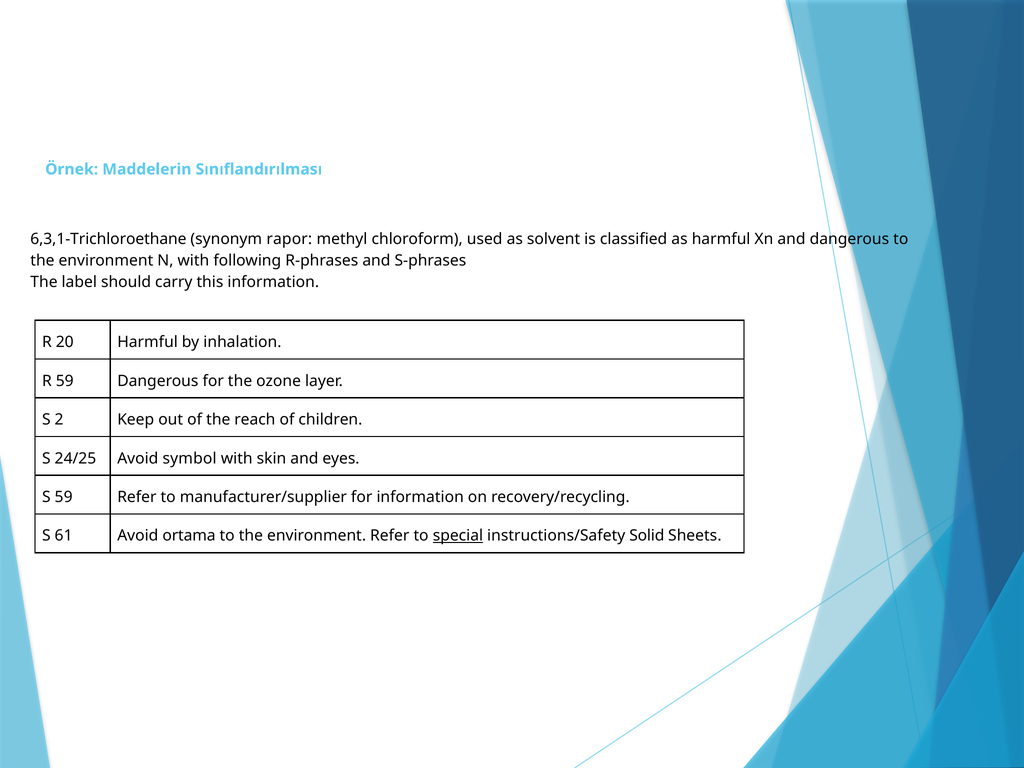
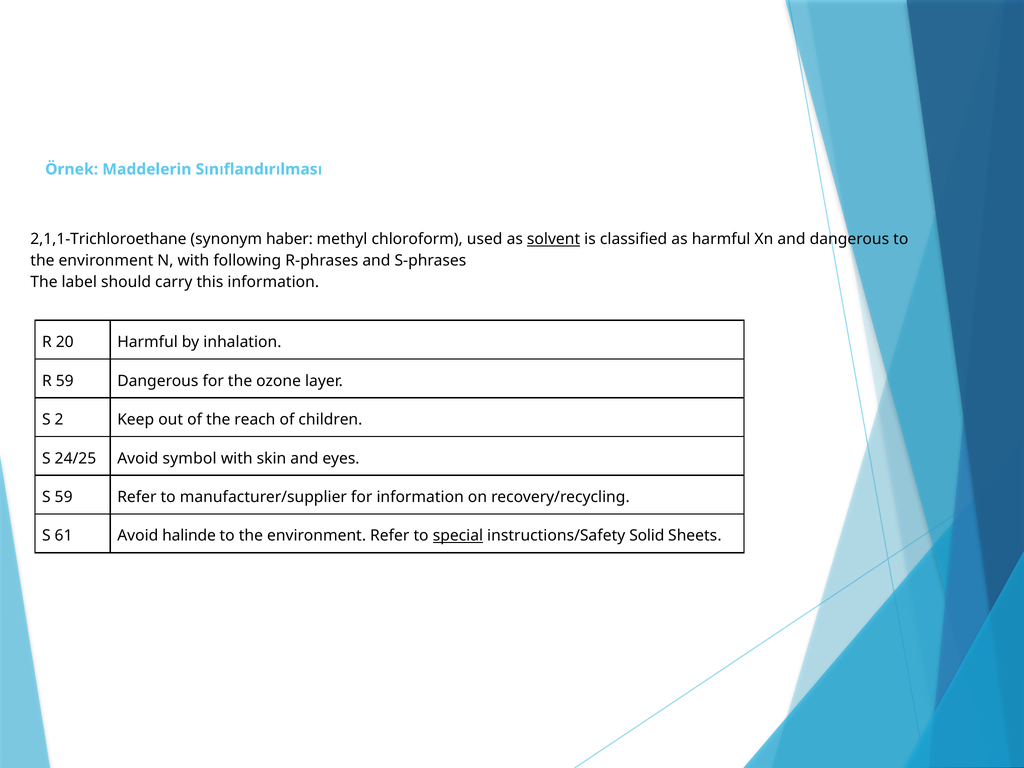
6,3,1-Trichloroethane: 6,3,1-Trichloroethane -> 2,1,1-Trichloroethane (108, 239)
rapor: rapor -> haber (289, 239)
solvent underline: none -> present (554, 239)
ortama: ortama -> halinde (189, 536)
